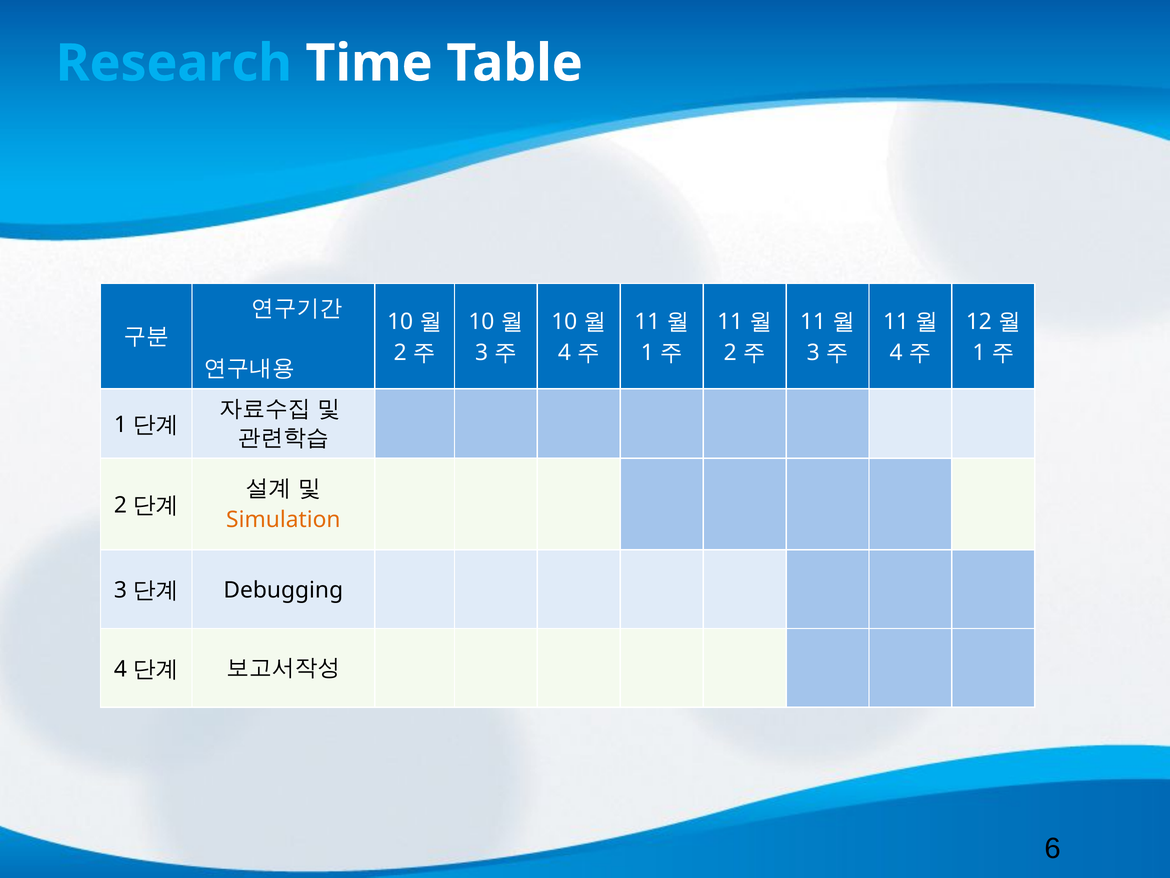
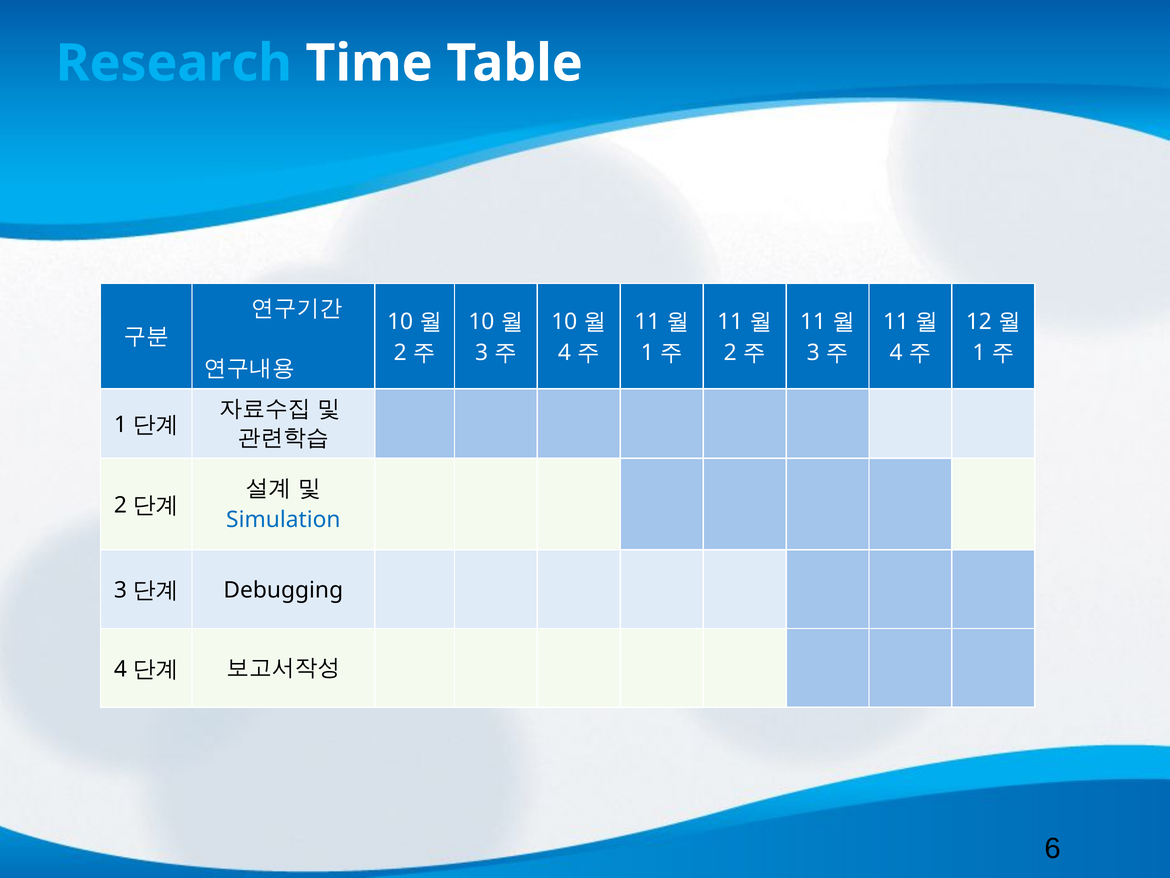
Simulation colour: orange -> blue (283, 519)
